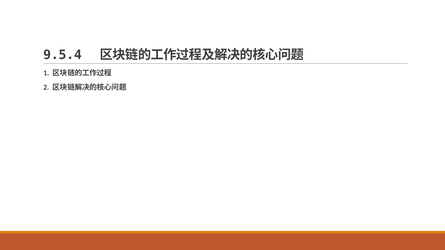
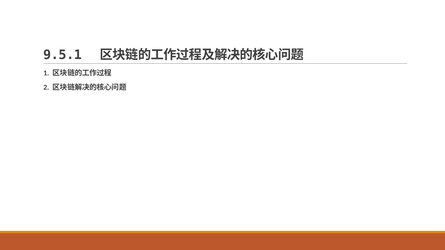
9.5.4: 9.5.4 -> 9.5.1 (62, 55)
